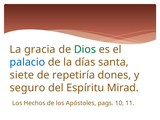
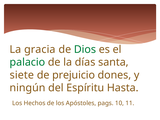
palacio colour: blue -> green (27, 62)
repetiría: repetiría -> prejuicio (74, 75)
seguro: seguro -> ningún (28, 88)
Mirad: Mirad -> Hasta (123, 88)
